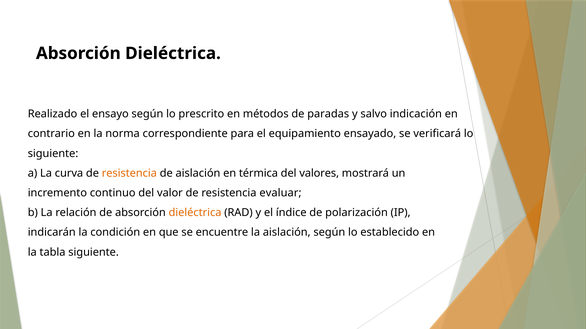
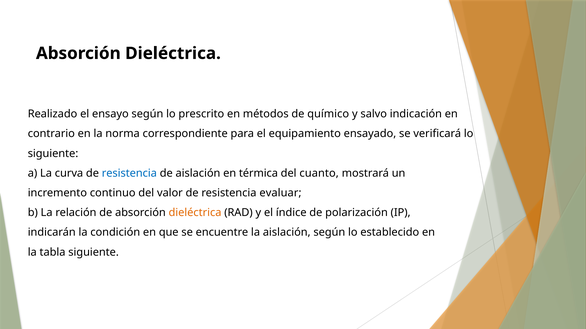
paradas: paradas -> químico (328, 114)
resistencia colour: orange -> blue (129, 173)
valores: valores -> cuanto (319, 173)
